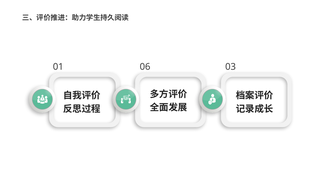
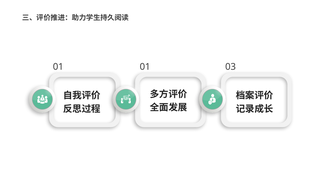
01 06: 06 -> 01 (145, 67)
